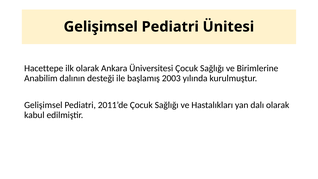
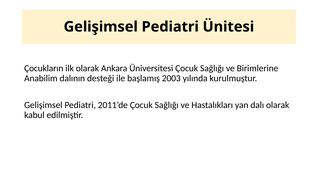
Hacettepe: Hacettepe -> Çocukların (44, 68)
